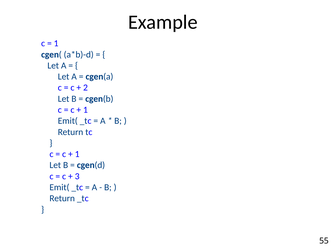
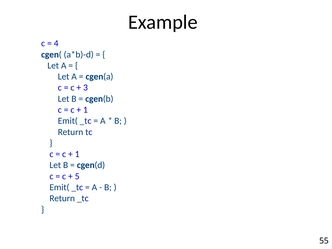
1: 1 -> 4 (56, 43)
2: 2 -> 3 (86, 88)
3: 3 -> 5 (77, 176)
